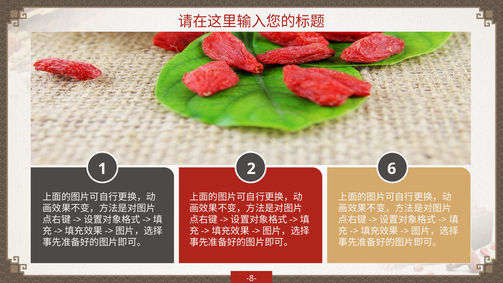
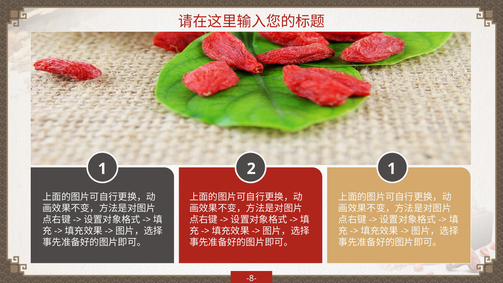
2 6: 6 -> 1 (392, 169)
